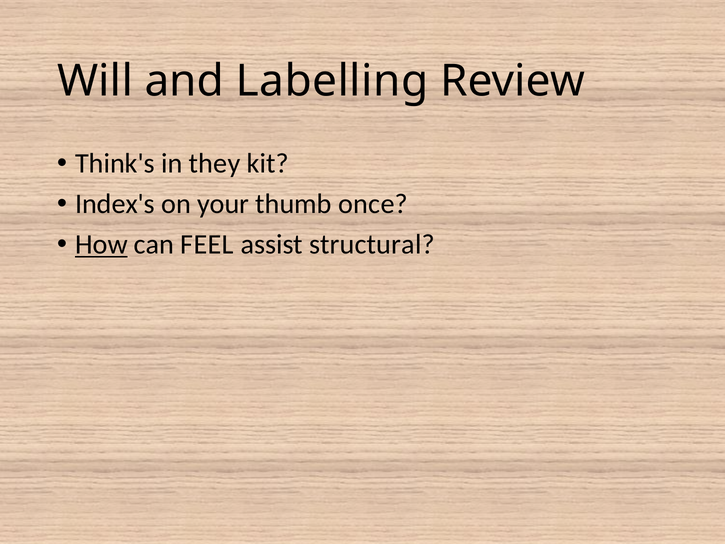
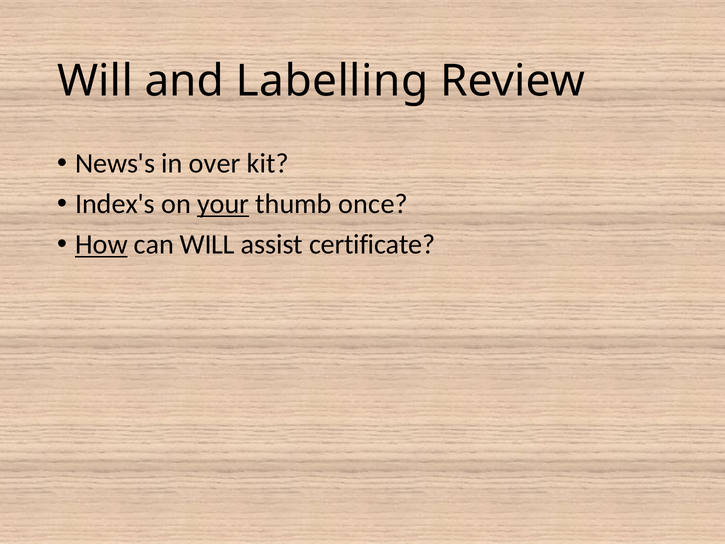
Think's: Think's -> News's (115, 163)
they: they -> over (215, 163)
your underline: none -> present (223, 204)
can FEEL: FEEL -> WILL (207, 245)
structural: structural -> certificate (372, 245)
